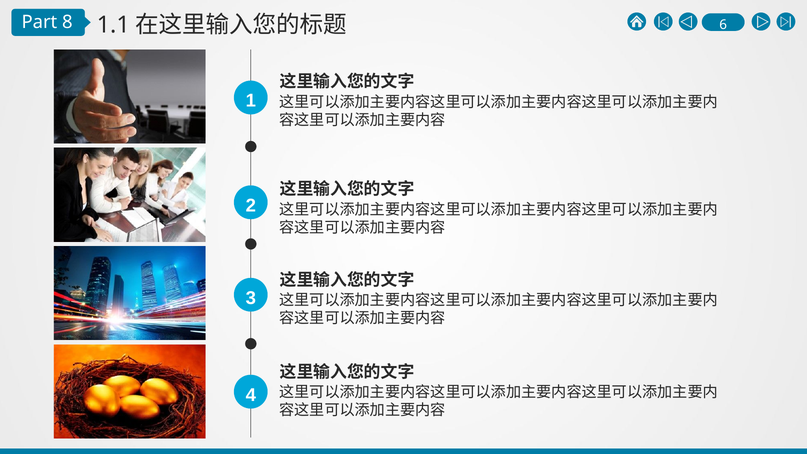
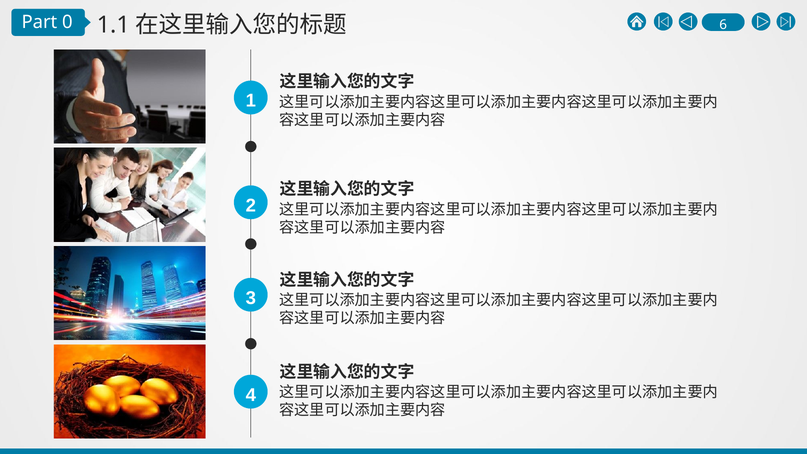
8: 8 -> 0 (67, 22)
